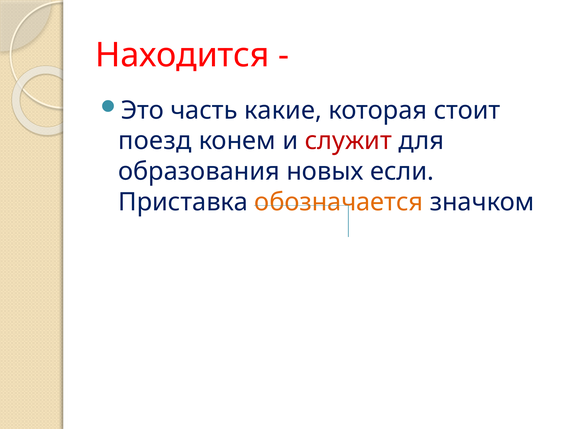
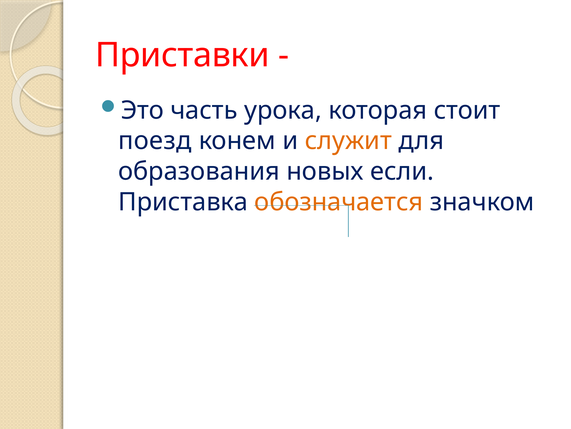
Находится: Находится -> Приставки (182, 55)
какие: какие -> урока (283, 110)
служит colour: red -> orange (348, 141)
